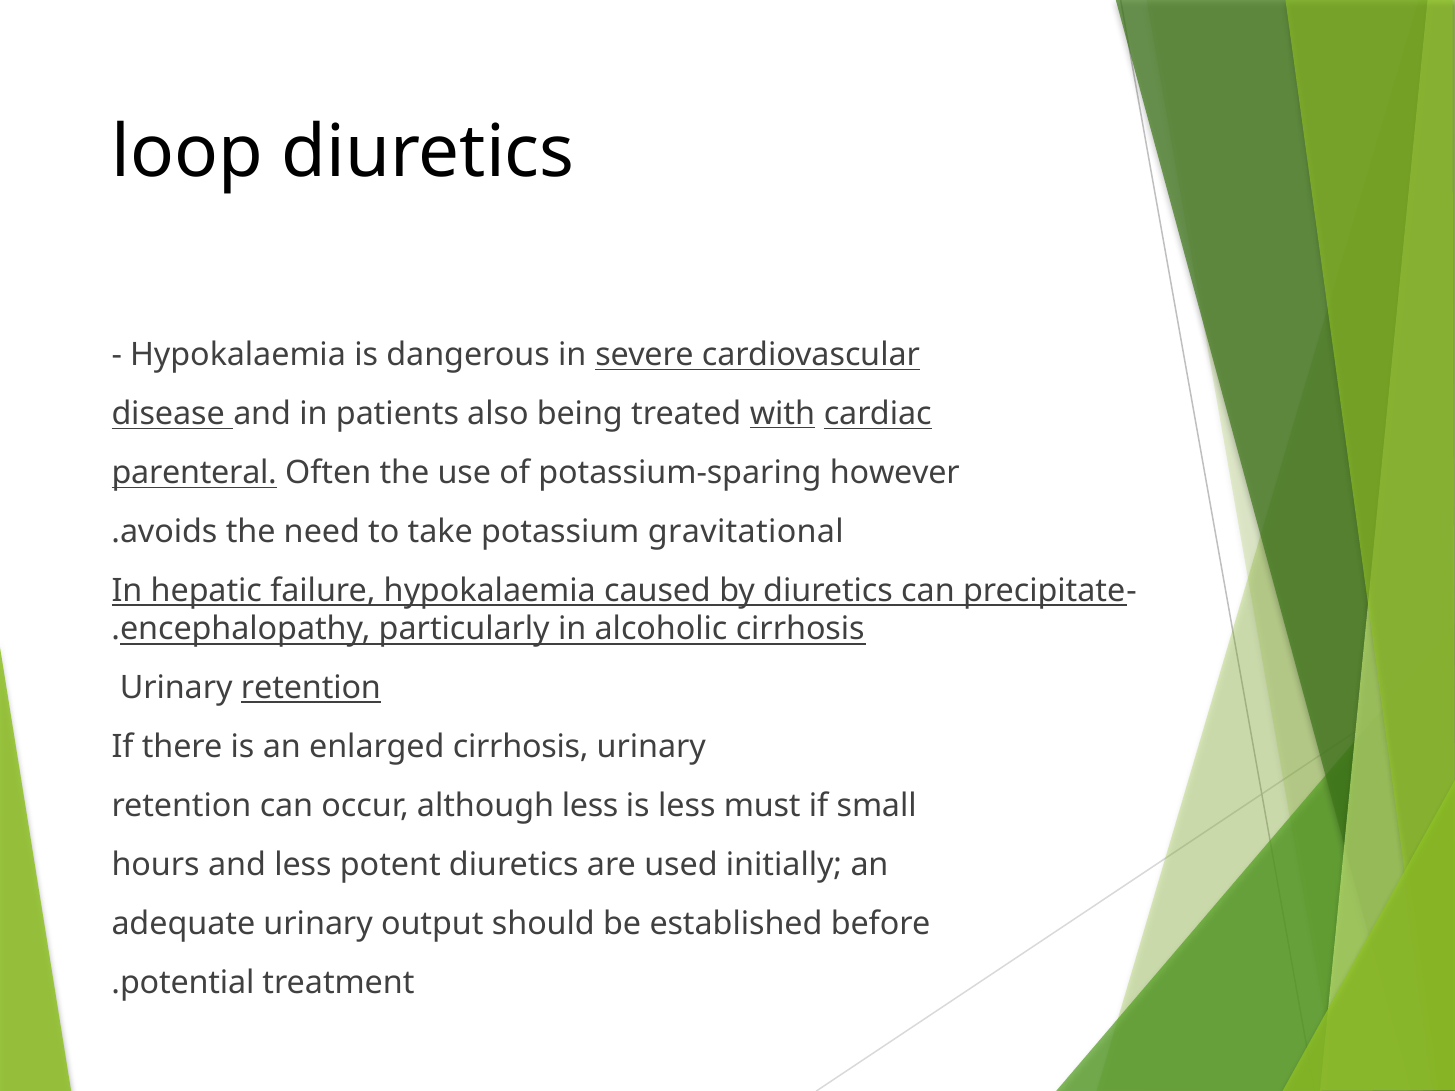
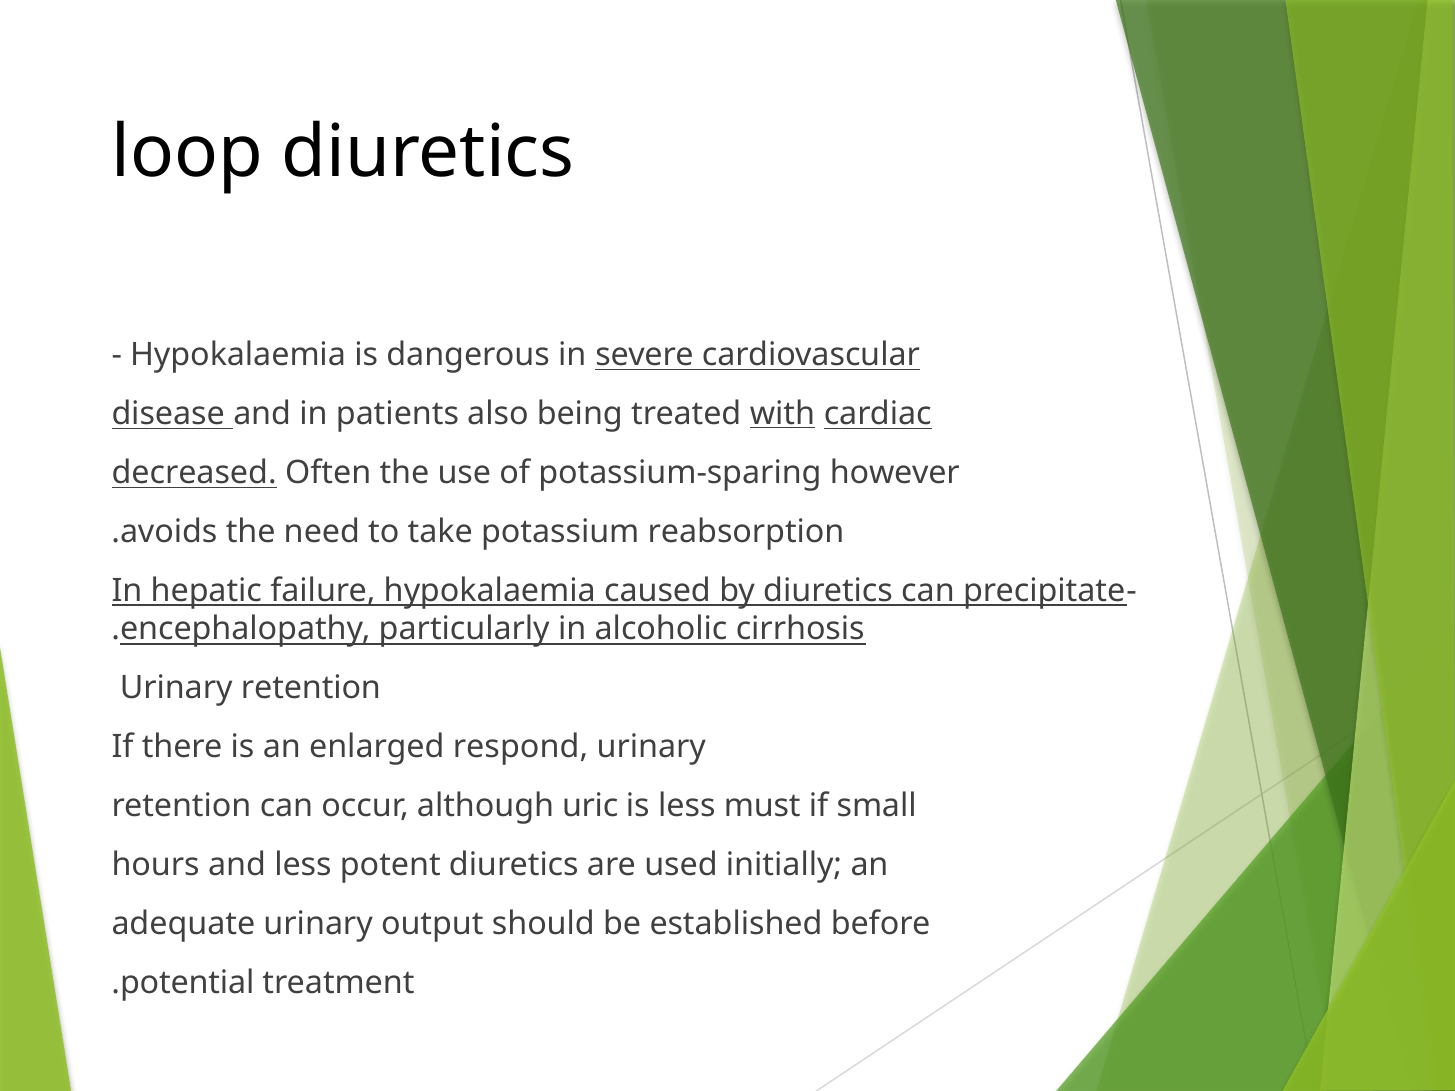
parenteral: parenteral -> decreased (194, 473)
gravitational: gravitational -> reabsorption (746, 532)
retention underline: present -> none (311, 688)
enlarged cirrhosis: cirrhosis -> respond (521, 747)
although less: less -> uric (590, 806)
